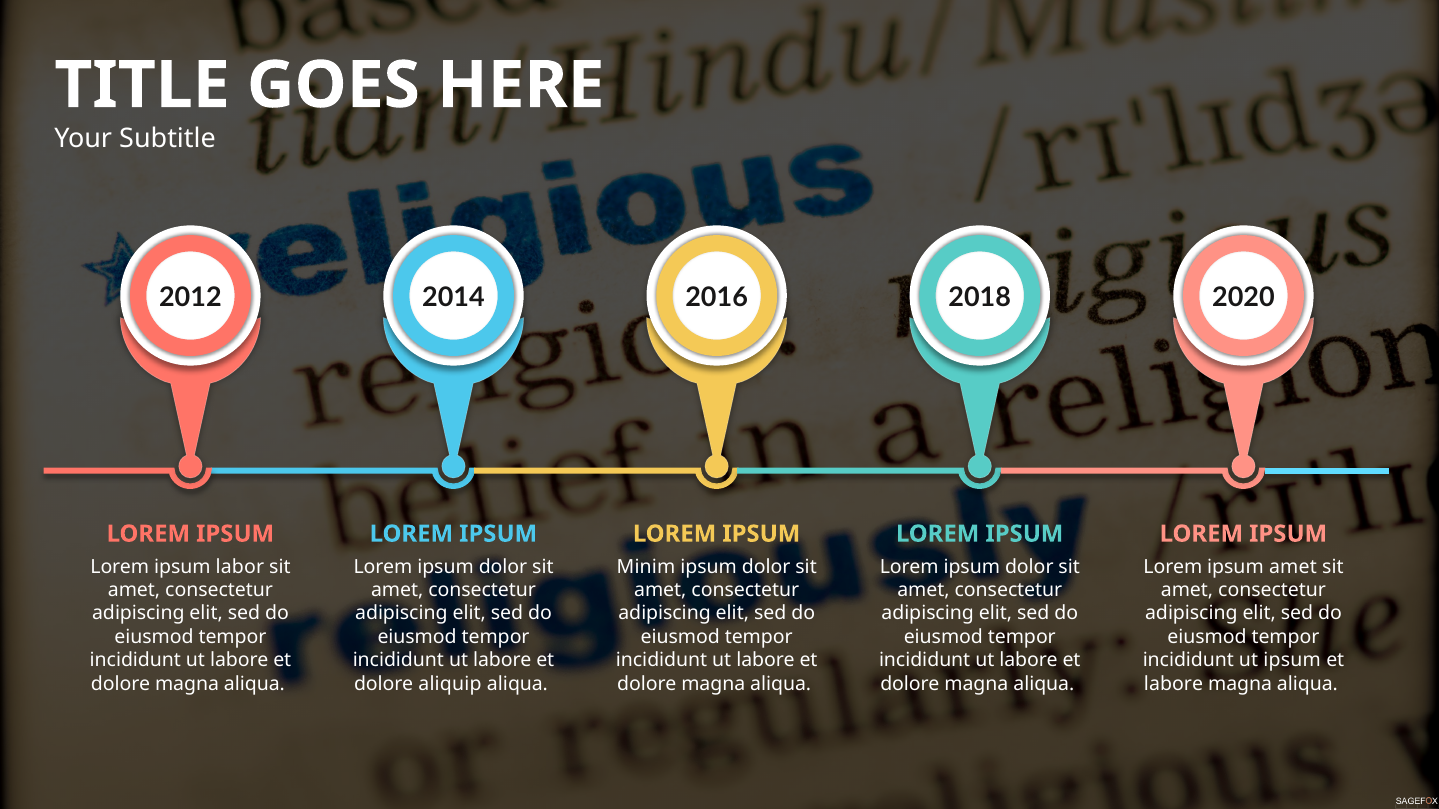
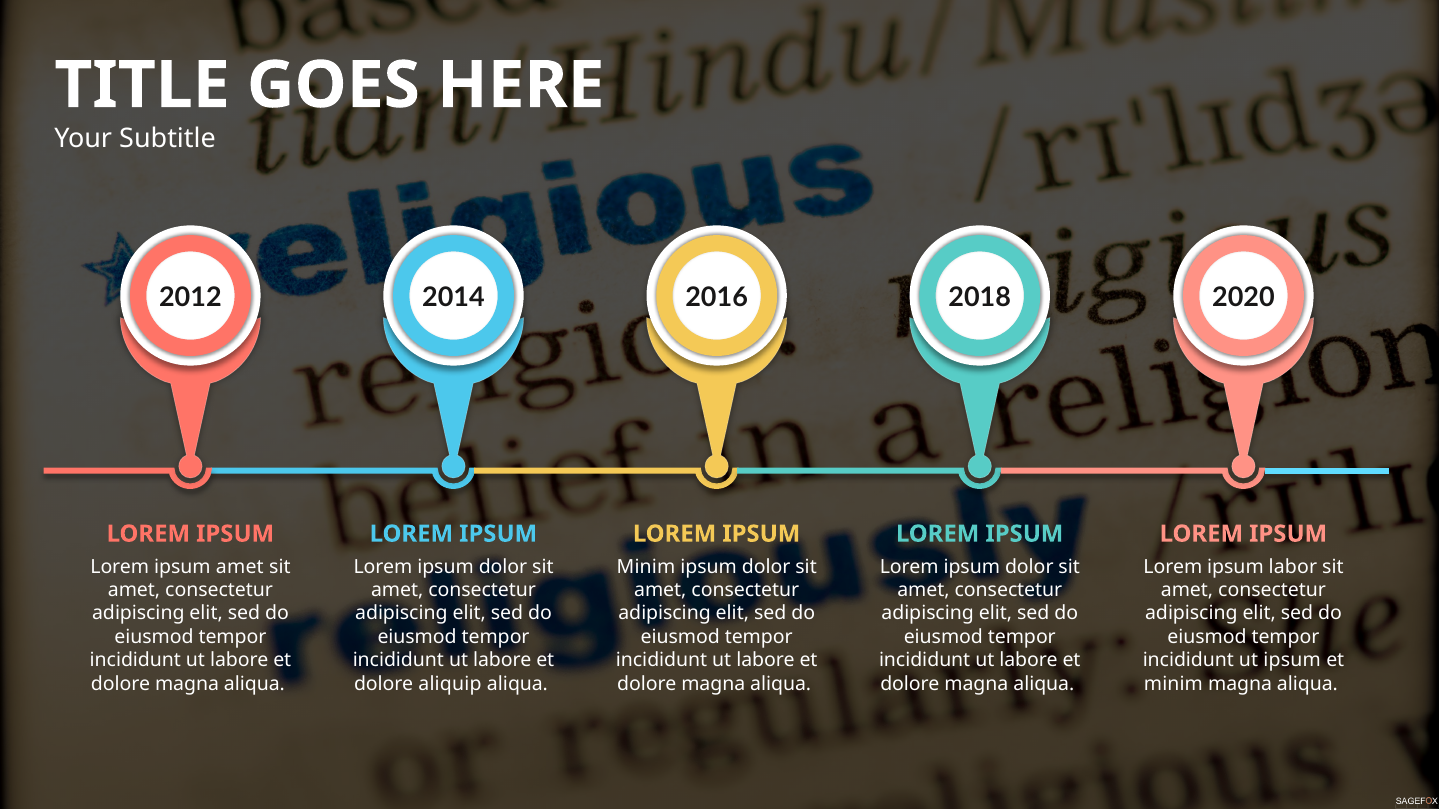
ipsum labor: labor -> amet (240, 567)
ipsum amet: amet -> labor (1293, 567)
labore: labore -> minim (1173, 684)
